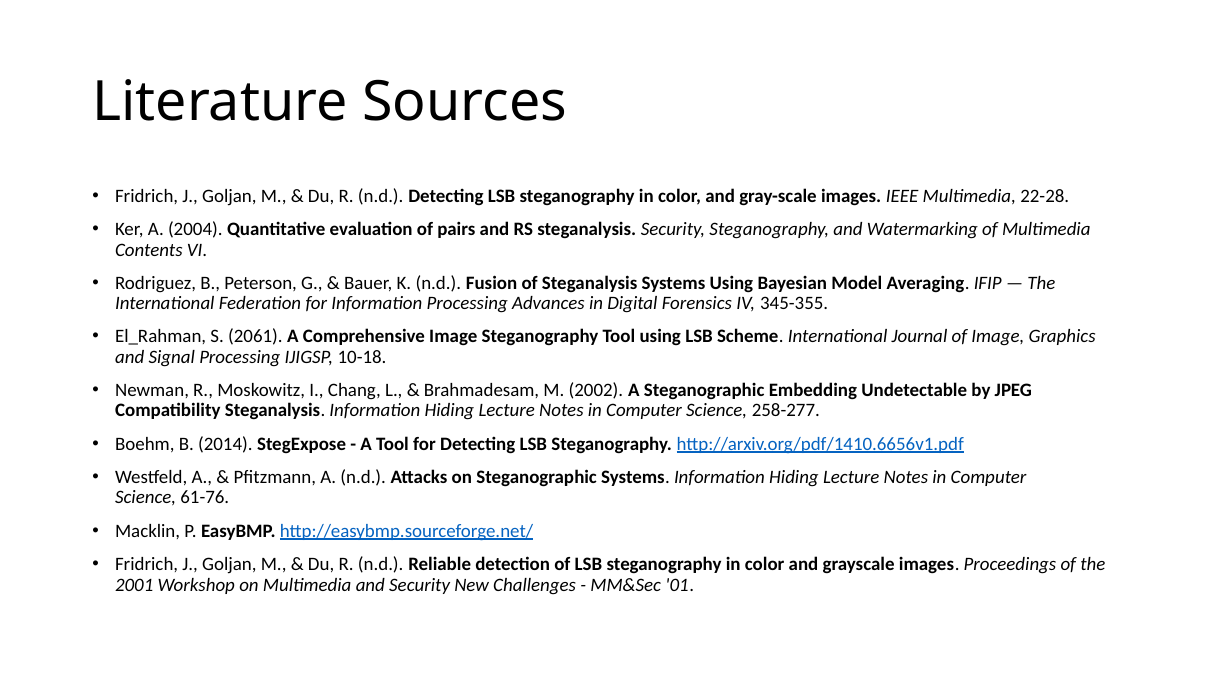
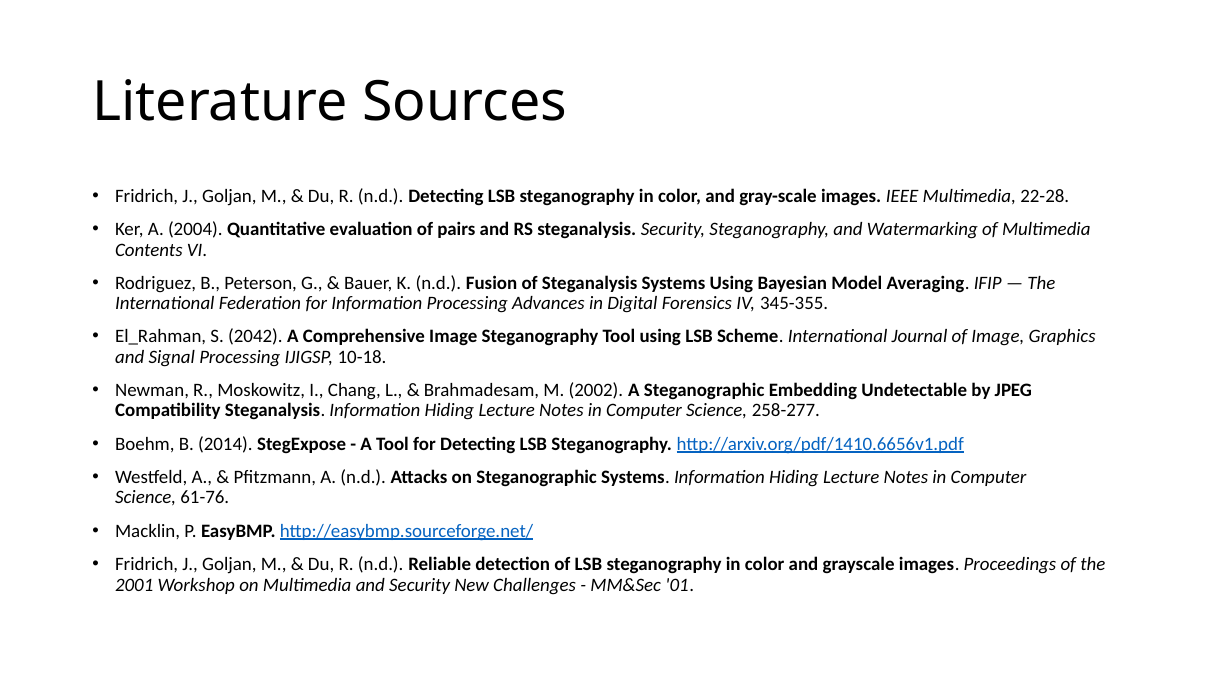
2061: 2061 -> 2042 (255, 336)
